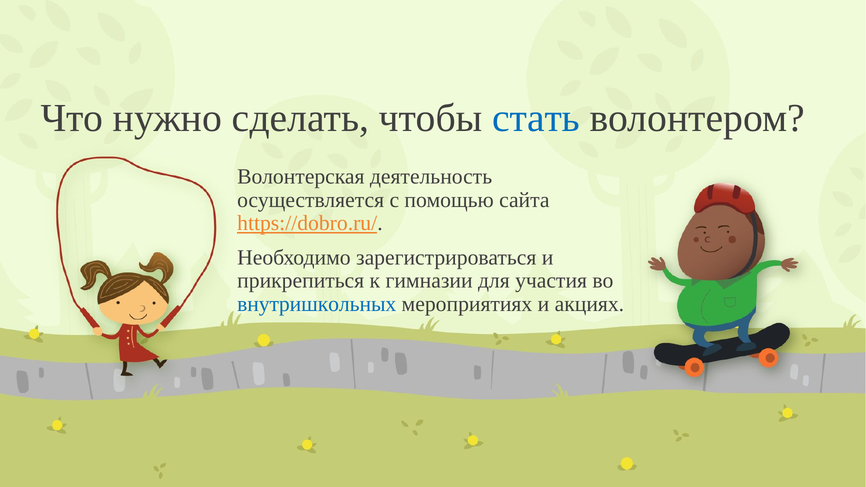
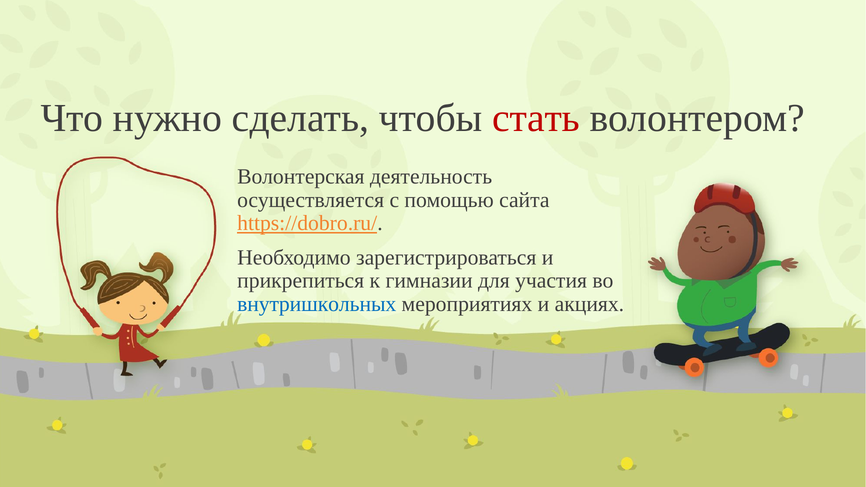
стать colour: blue -> red (536, 118)
